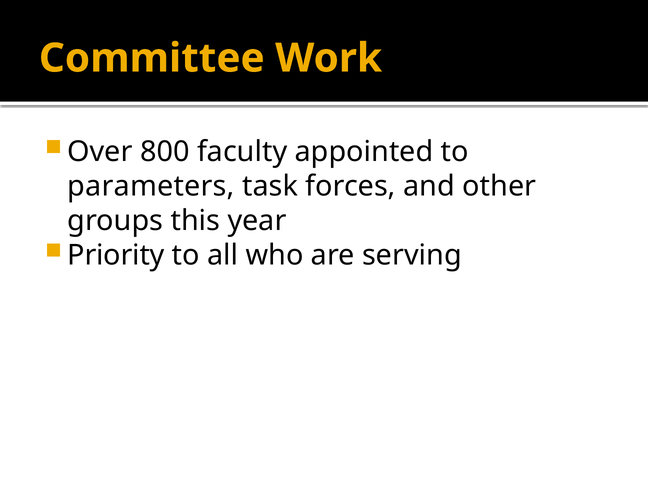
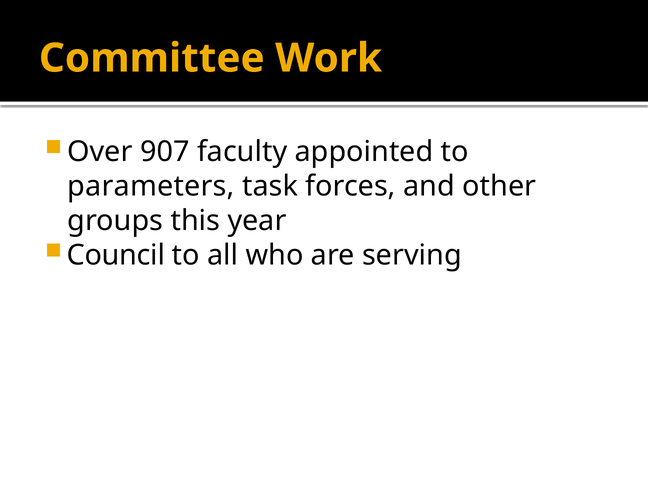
800: 800 -> 907 (165, 152)
Priority: Priority -> Council (116, 255)
